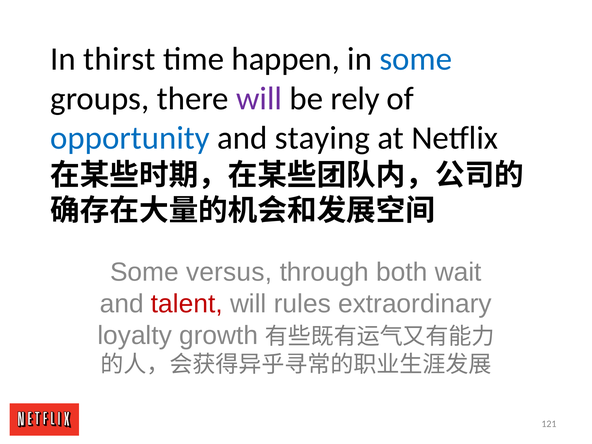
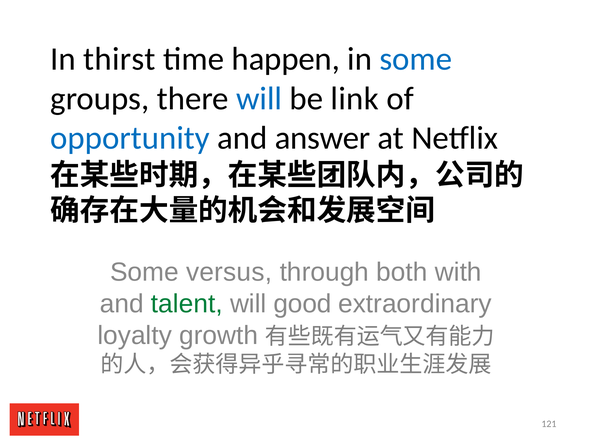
will colour: purple -> blue (259, 99)
rely: rely -> link (355, 99)
staying: staying -> answer (323, 138)
wait: wait -> with (458, 272)
talent colour: red -> green (187, 304)
rules: rules -> good (302, 304)
